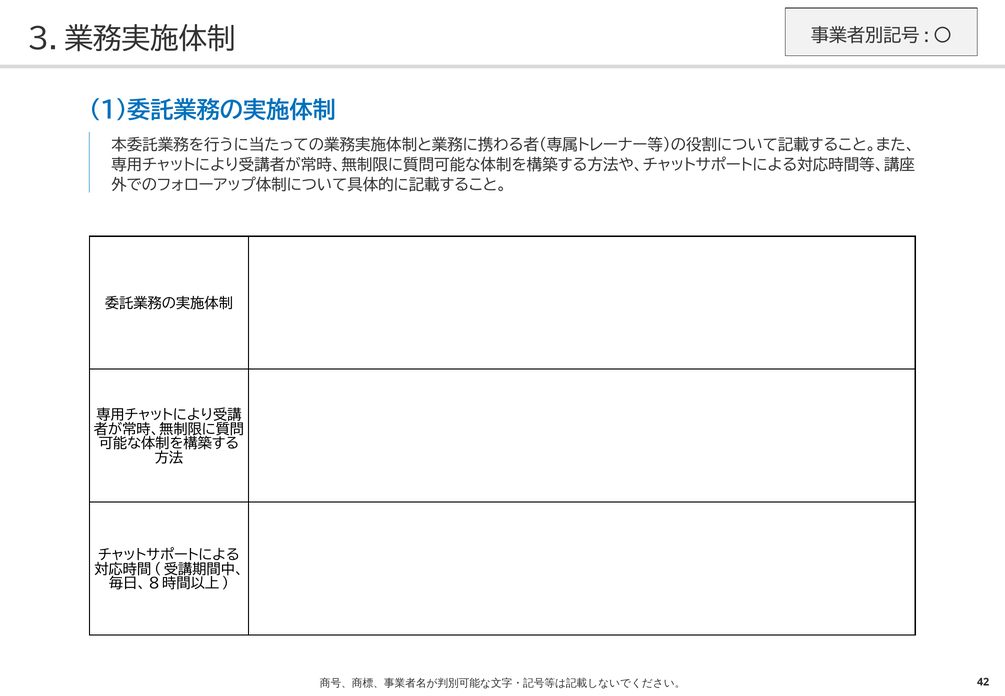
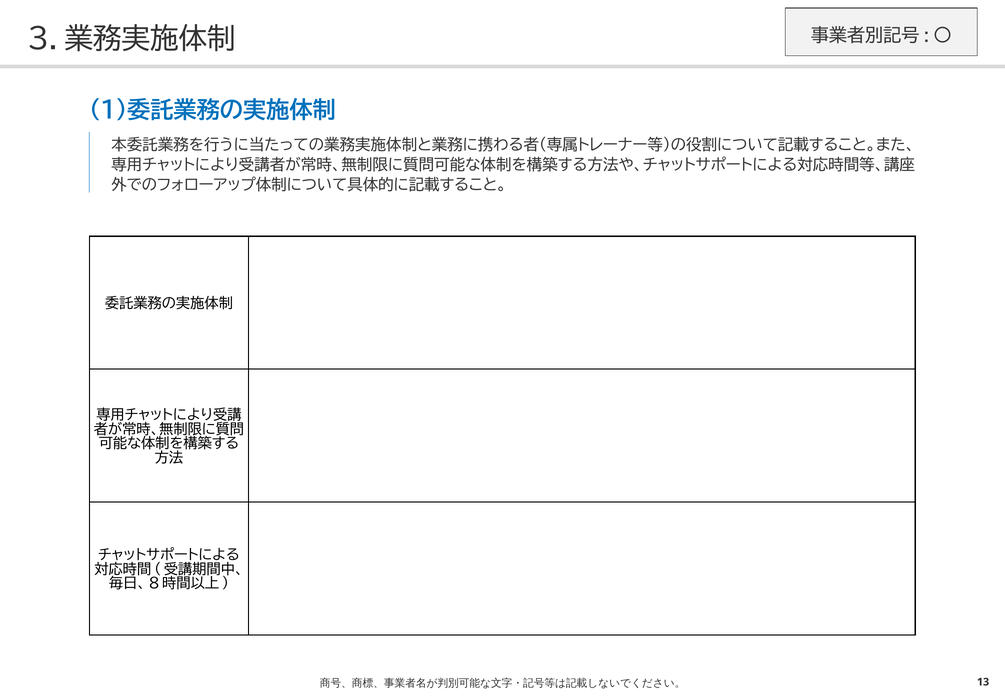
42: 42 -> 13 (983, 682)
